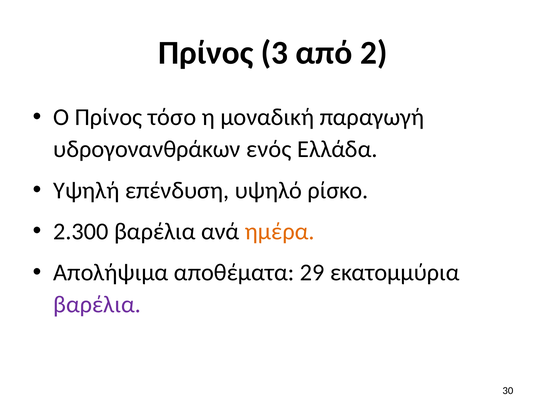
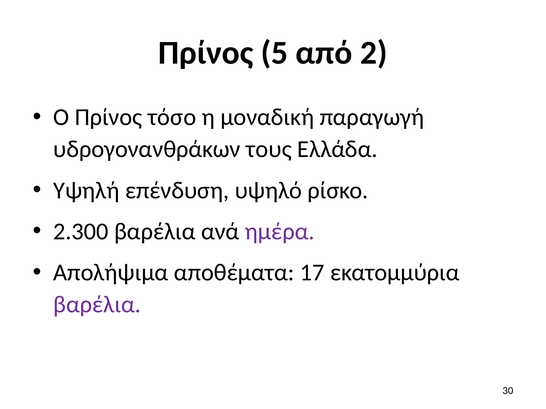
3: 3 -> 5 (274, 53)
ενός: ενός -> τους (269, 150)
ημέρα colour: orange -> purple (280, 232)
29: 29 -> 17 (312, 273)
